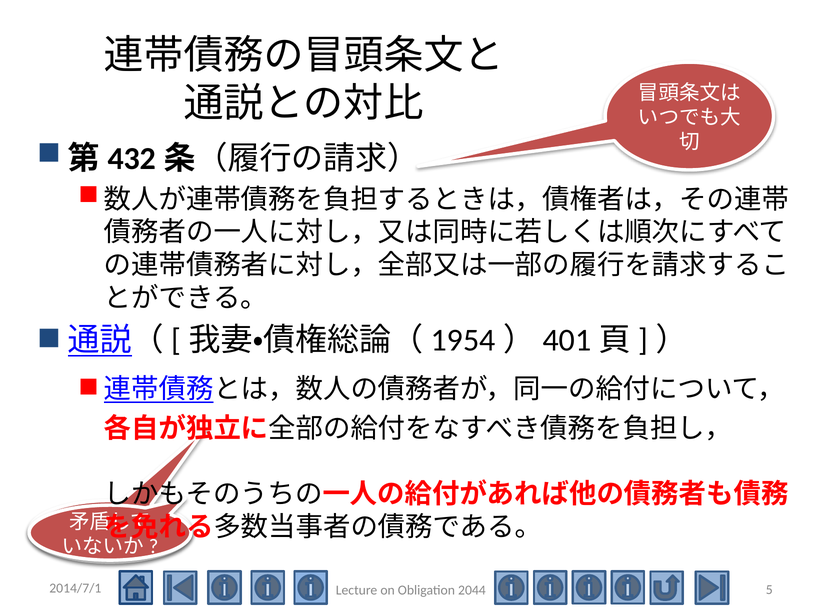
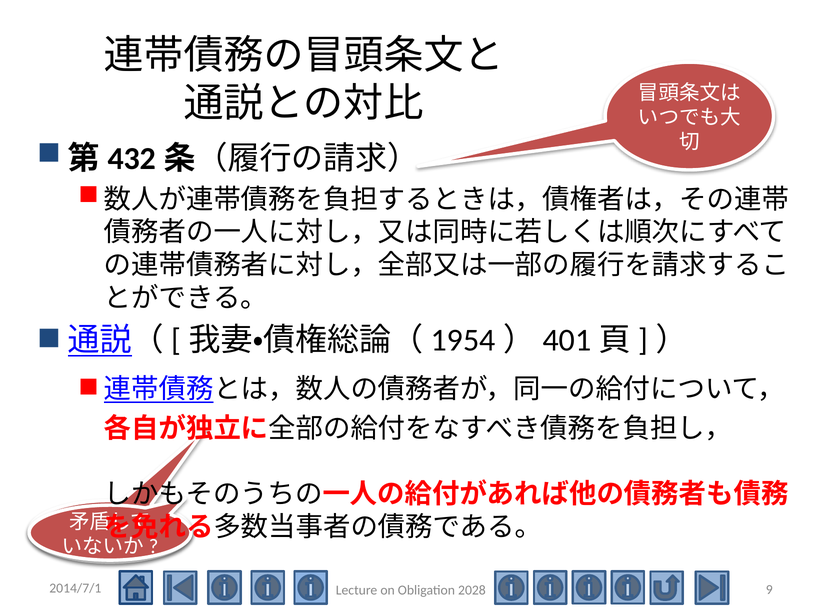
5: 5 -> 9 (769, 590)
2044: 2044 -> 2028 (472, 591)
